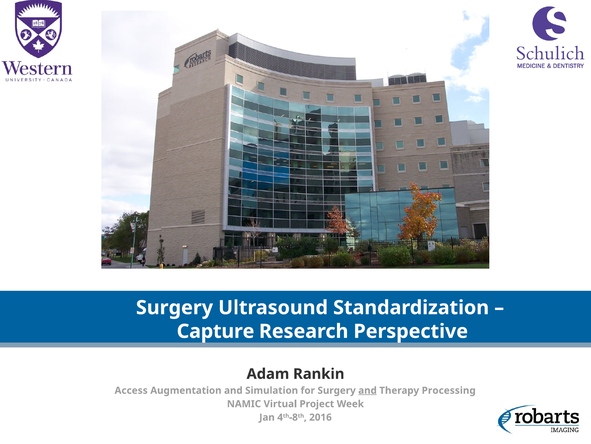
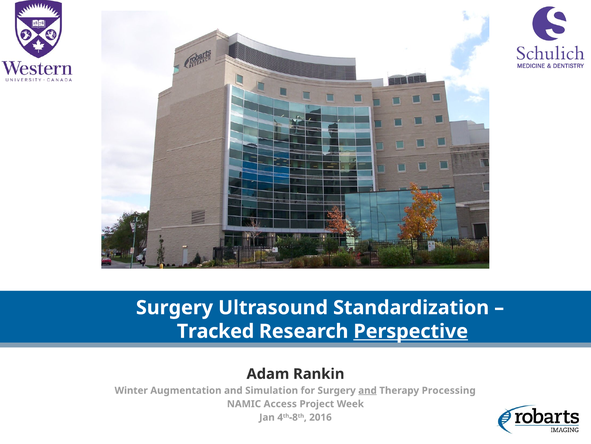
Capture: Capture -> Tracked (216, 331)
Perspective underline: none -> present (411, 331)
Access: Access -> Winter (131, 390)
Virtual: Virtual -> Access (280, 403)
